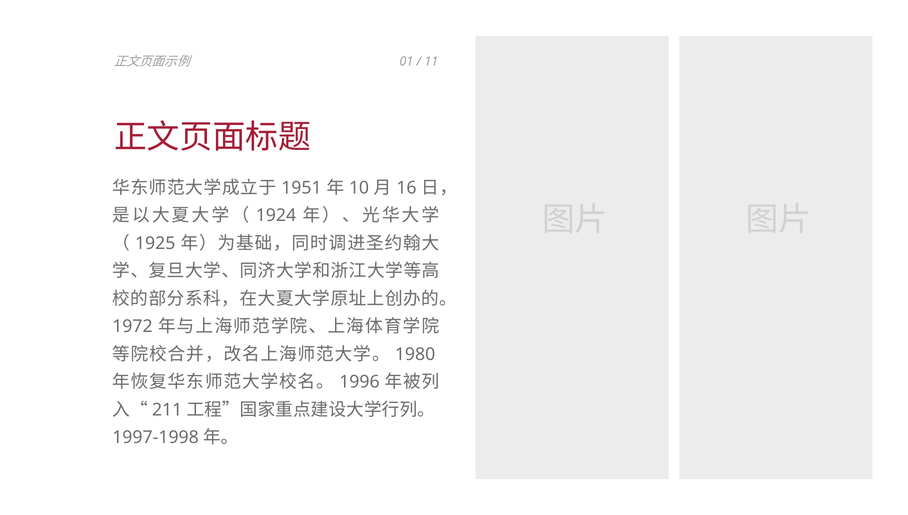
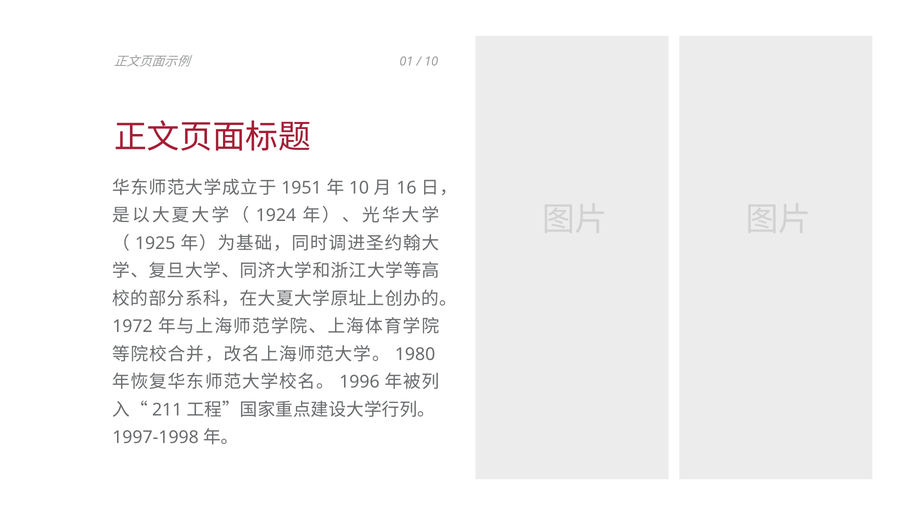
11: 11 -> 10 (431, 61)
